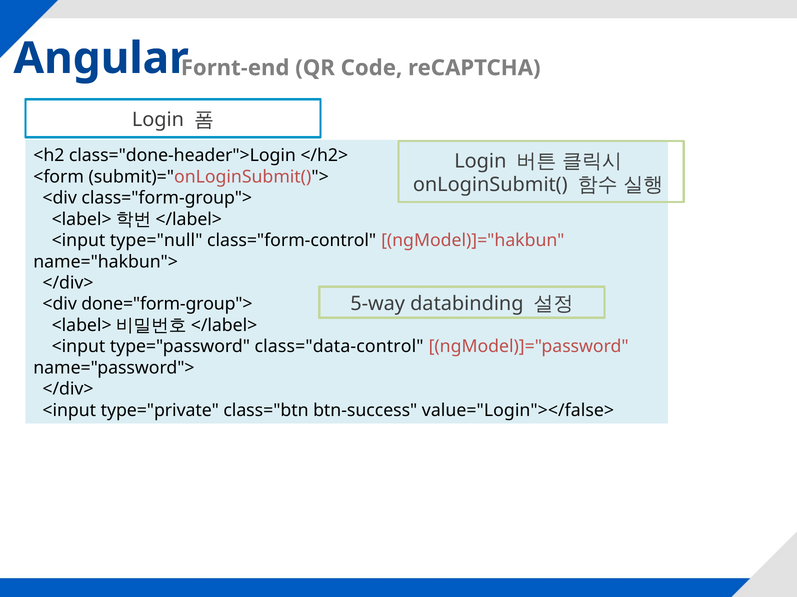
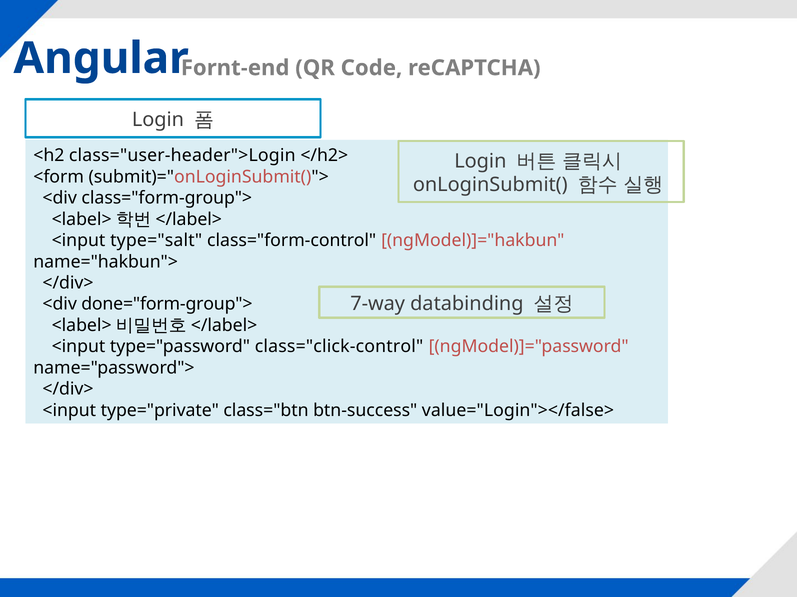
class="done-header">Login: class="done-header">Login -> class="user-header">Login (182, 156)
type="null: type="null -> type="salt (156, 241)
5-way: 5-way -> 7-way (378, 304)
class="data-control: class="data-control -> class="click-control (339, 347)
